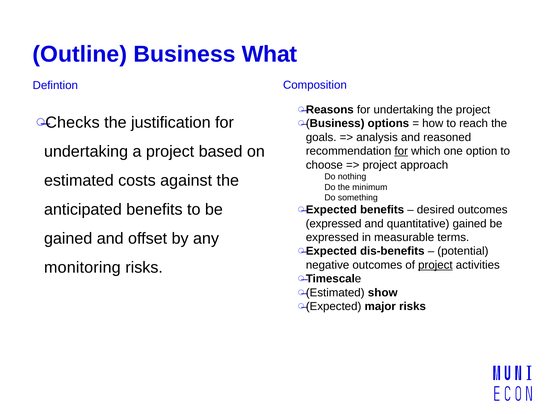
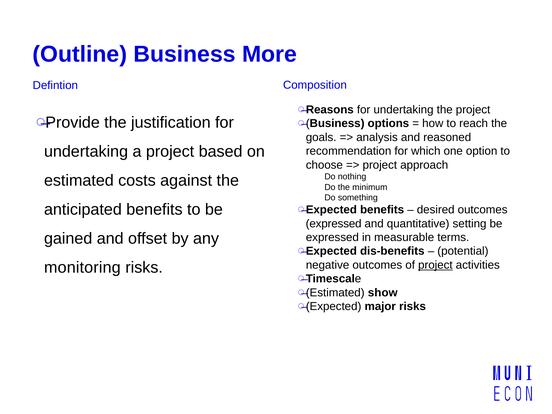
What: What -> More (269, 54)
Checks: Checks -> Provide (73, 123)
for underline: present -> none (401, 151)
quantitative gained: gained -> setting (470, 224)
